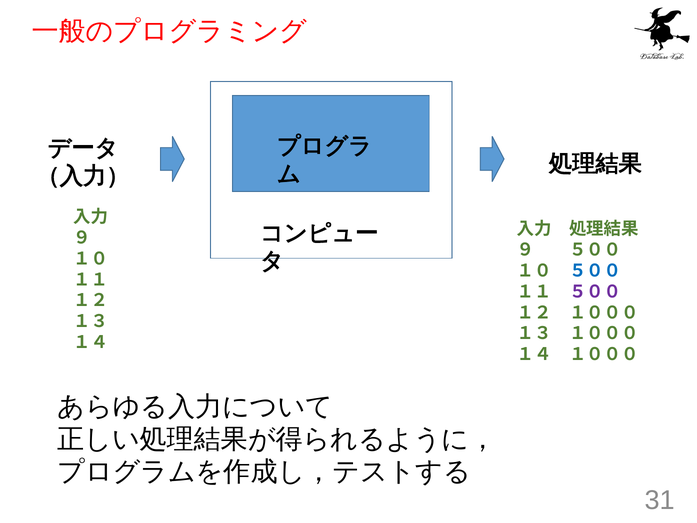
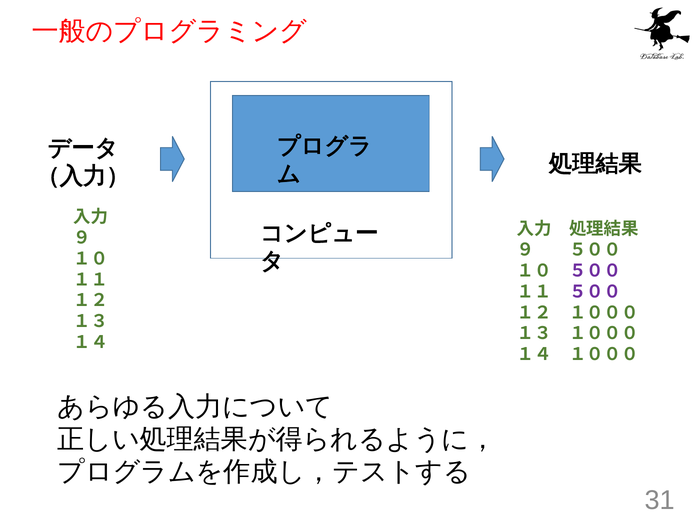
５００ colour: blue -> purple (595, 271)
